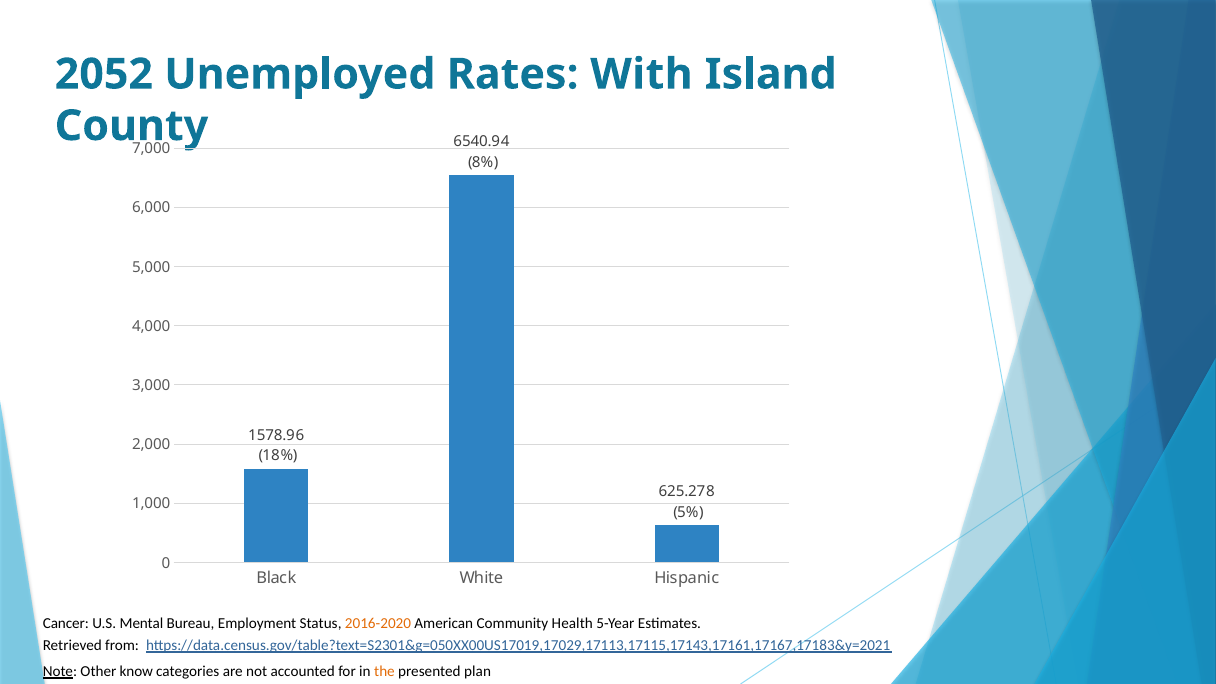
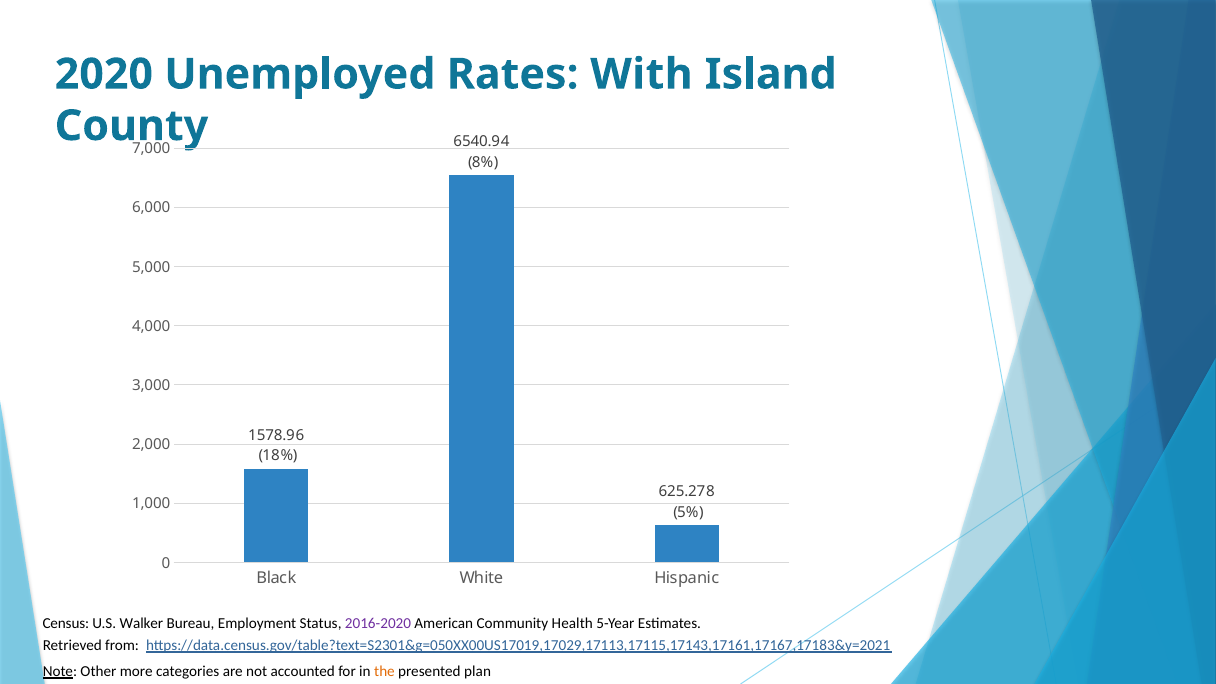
2052: 2052 -> 2020 (104, 74)
Cancer: Cancer -> Census (66, 623)
Mental: Mental -> Walker (141, 623)
2016-2020 colour: orange -> purple (378, 623)
know: know -> more (136, 671)
